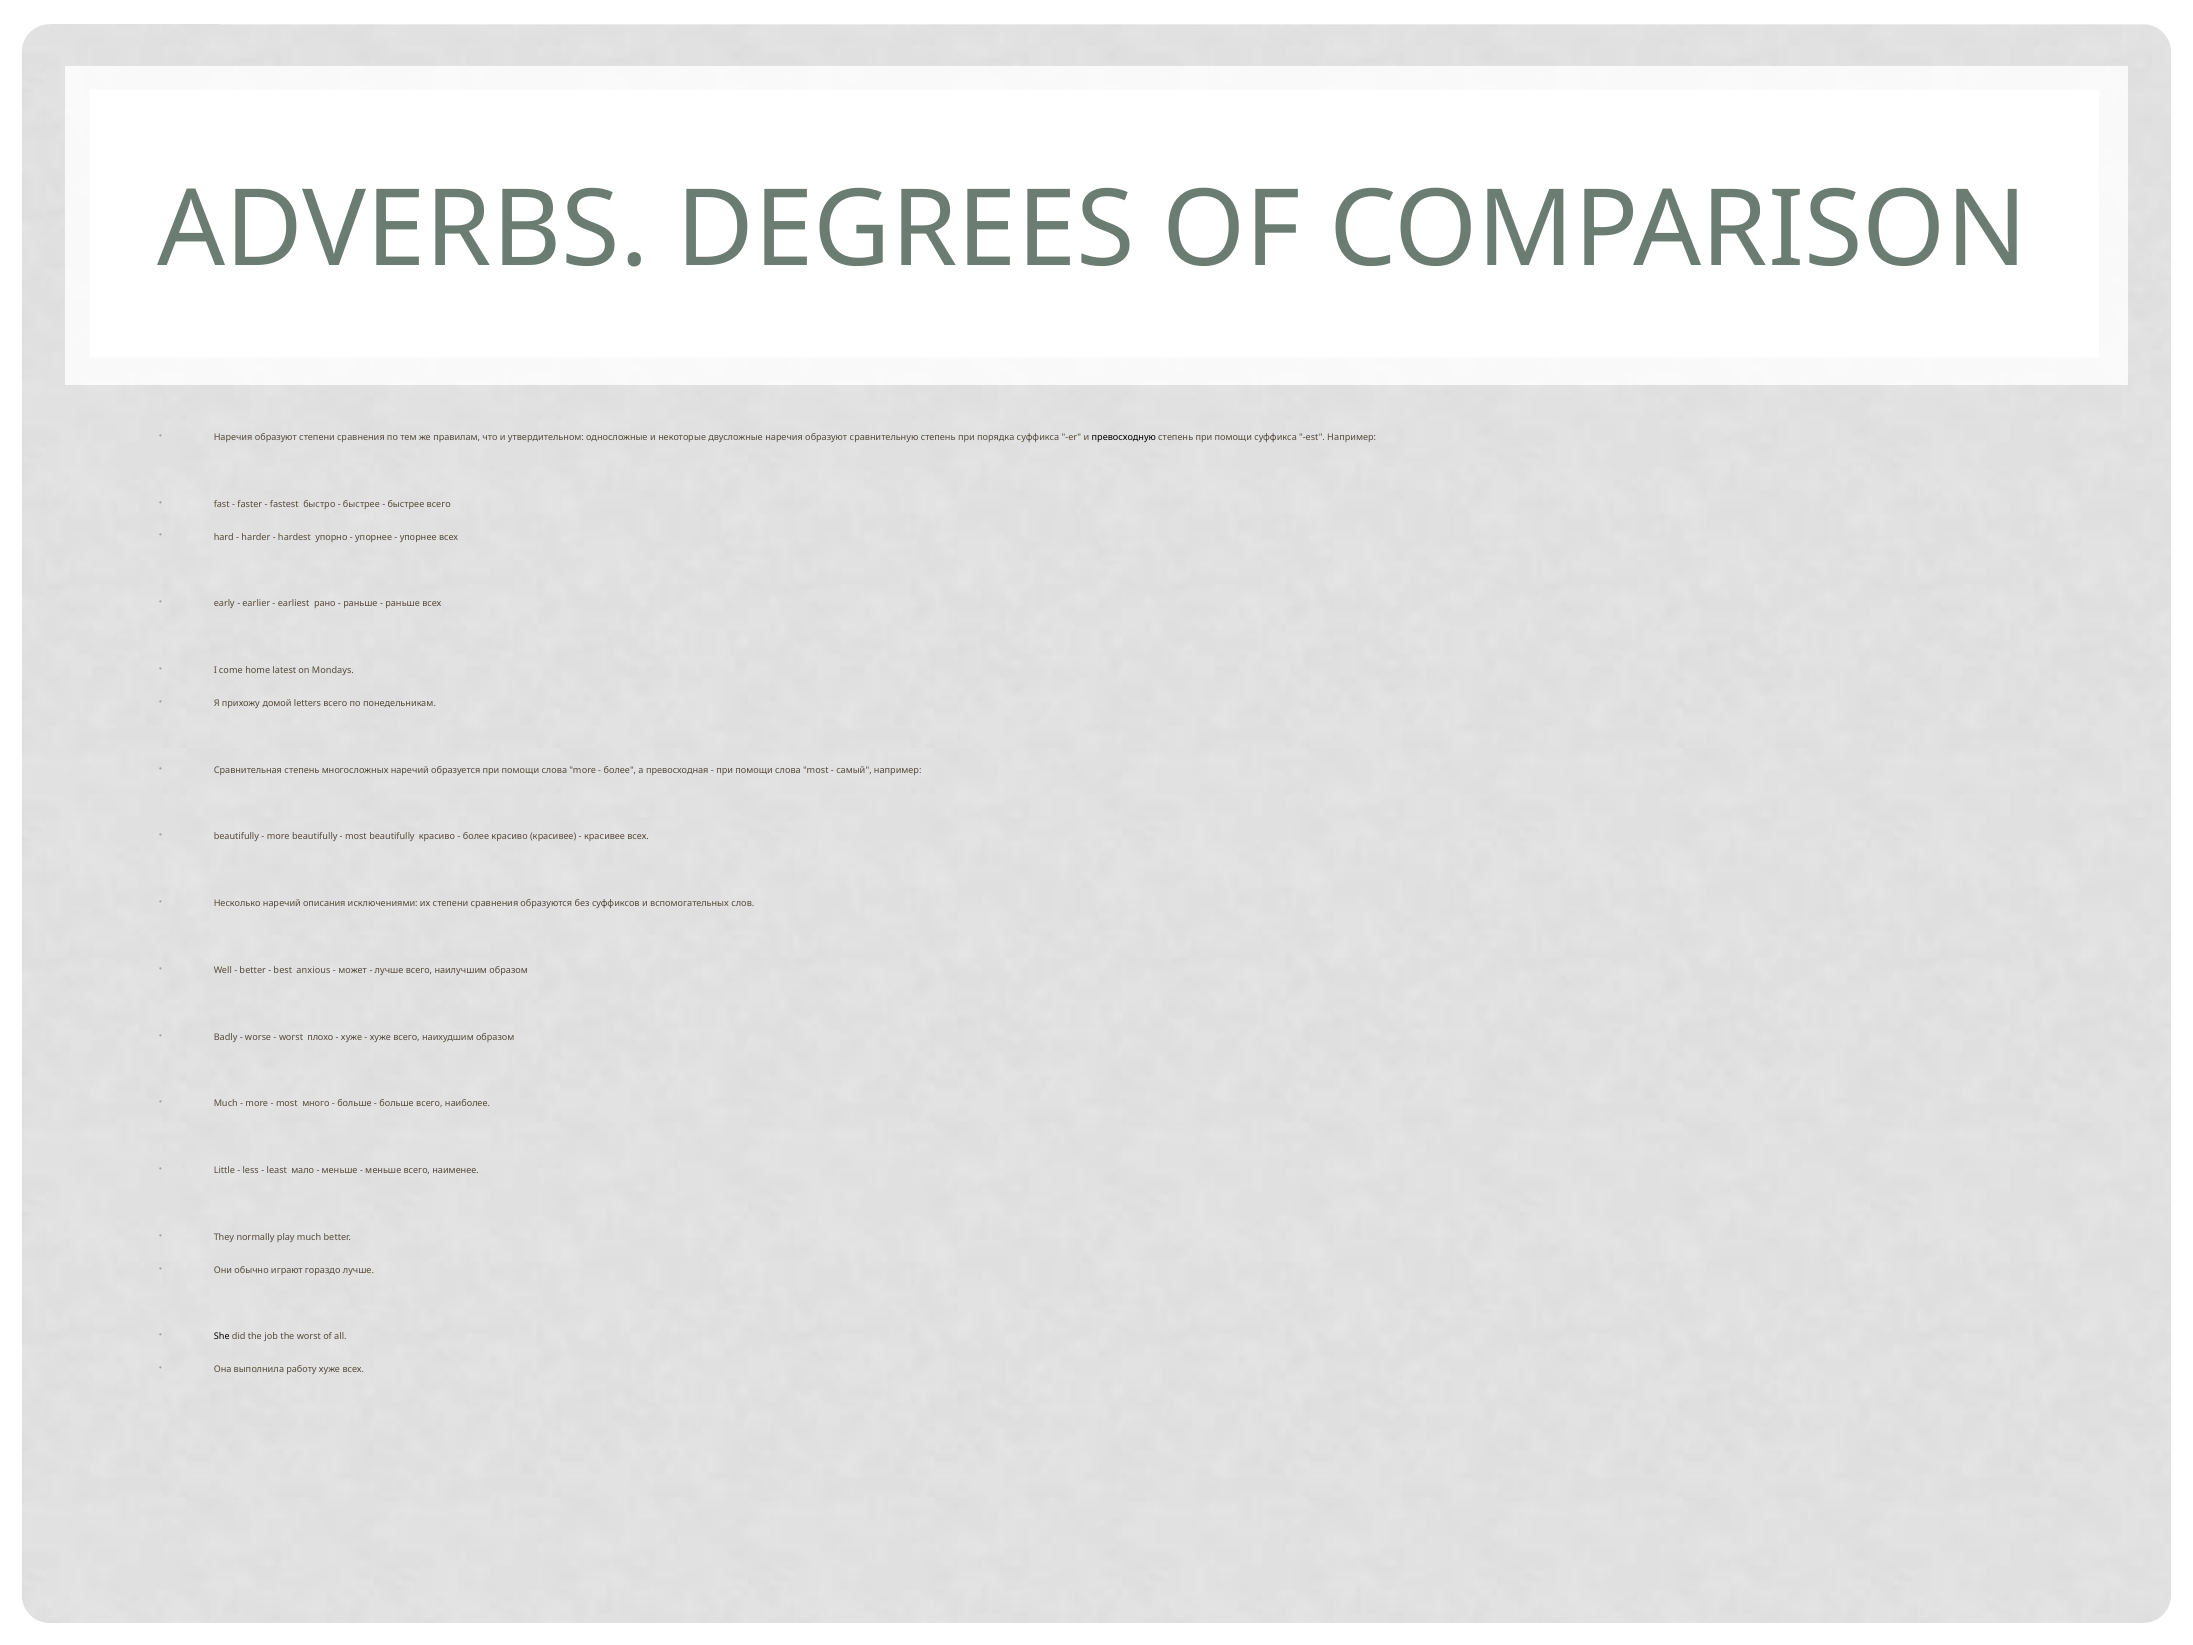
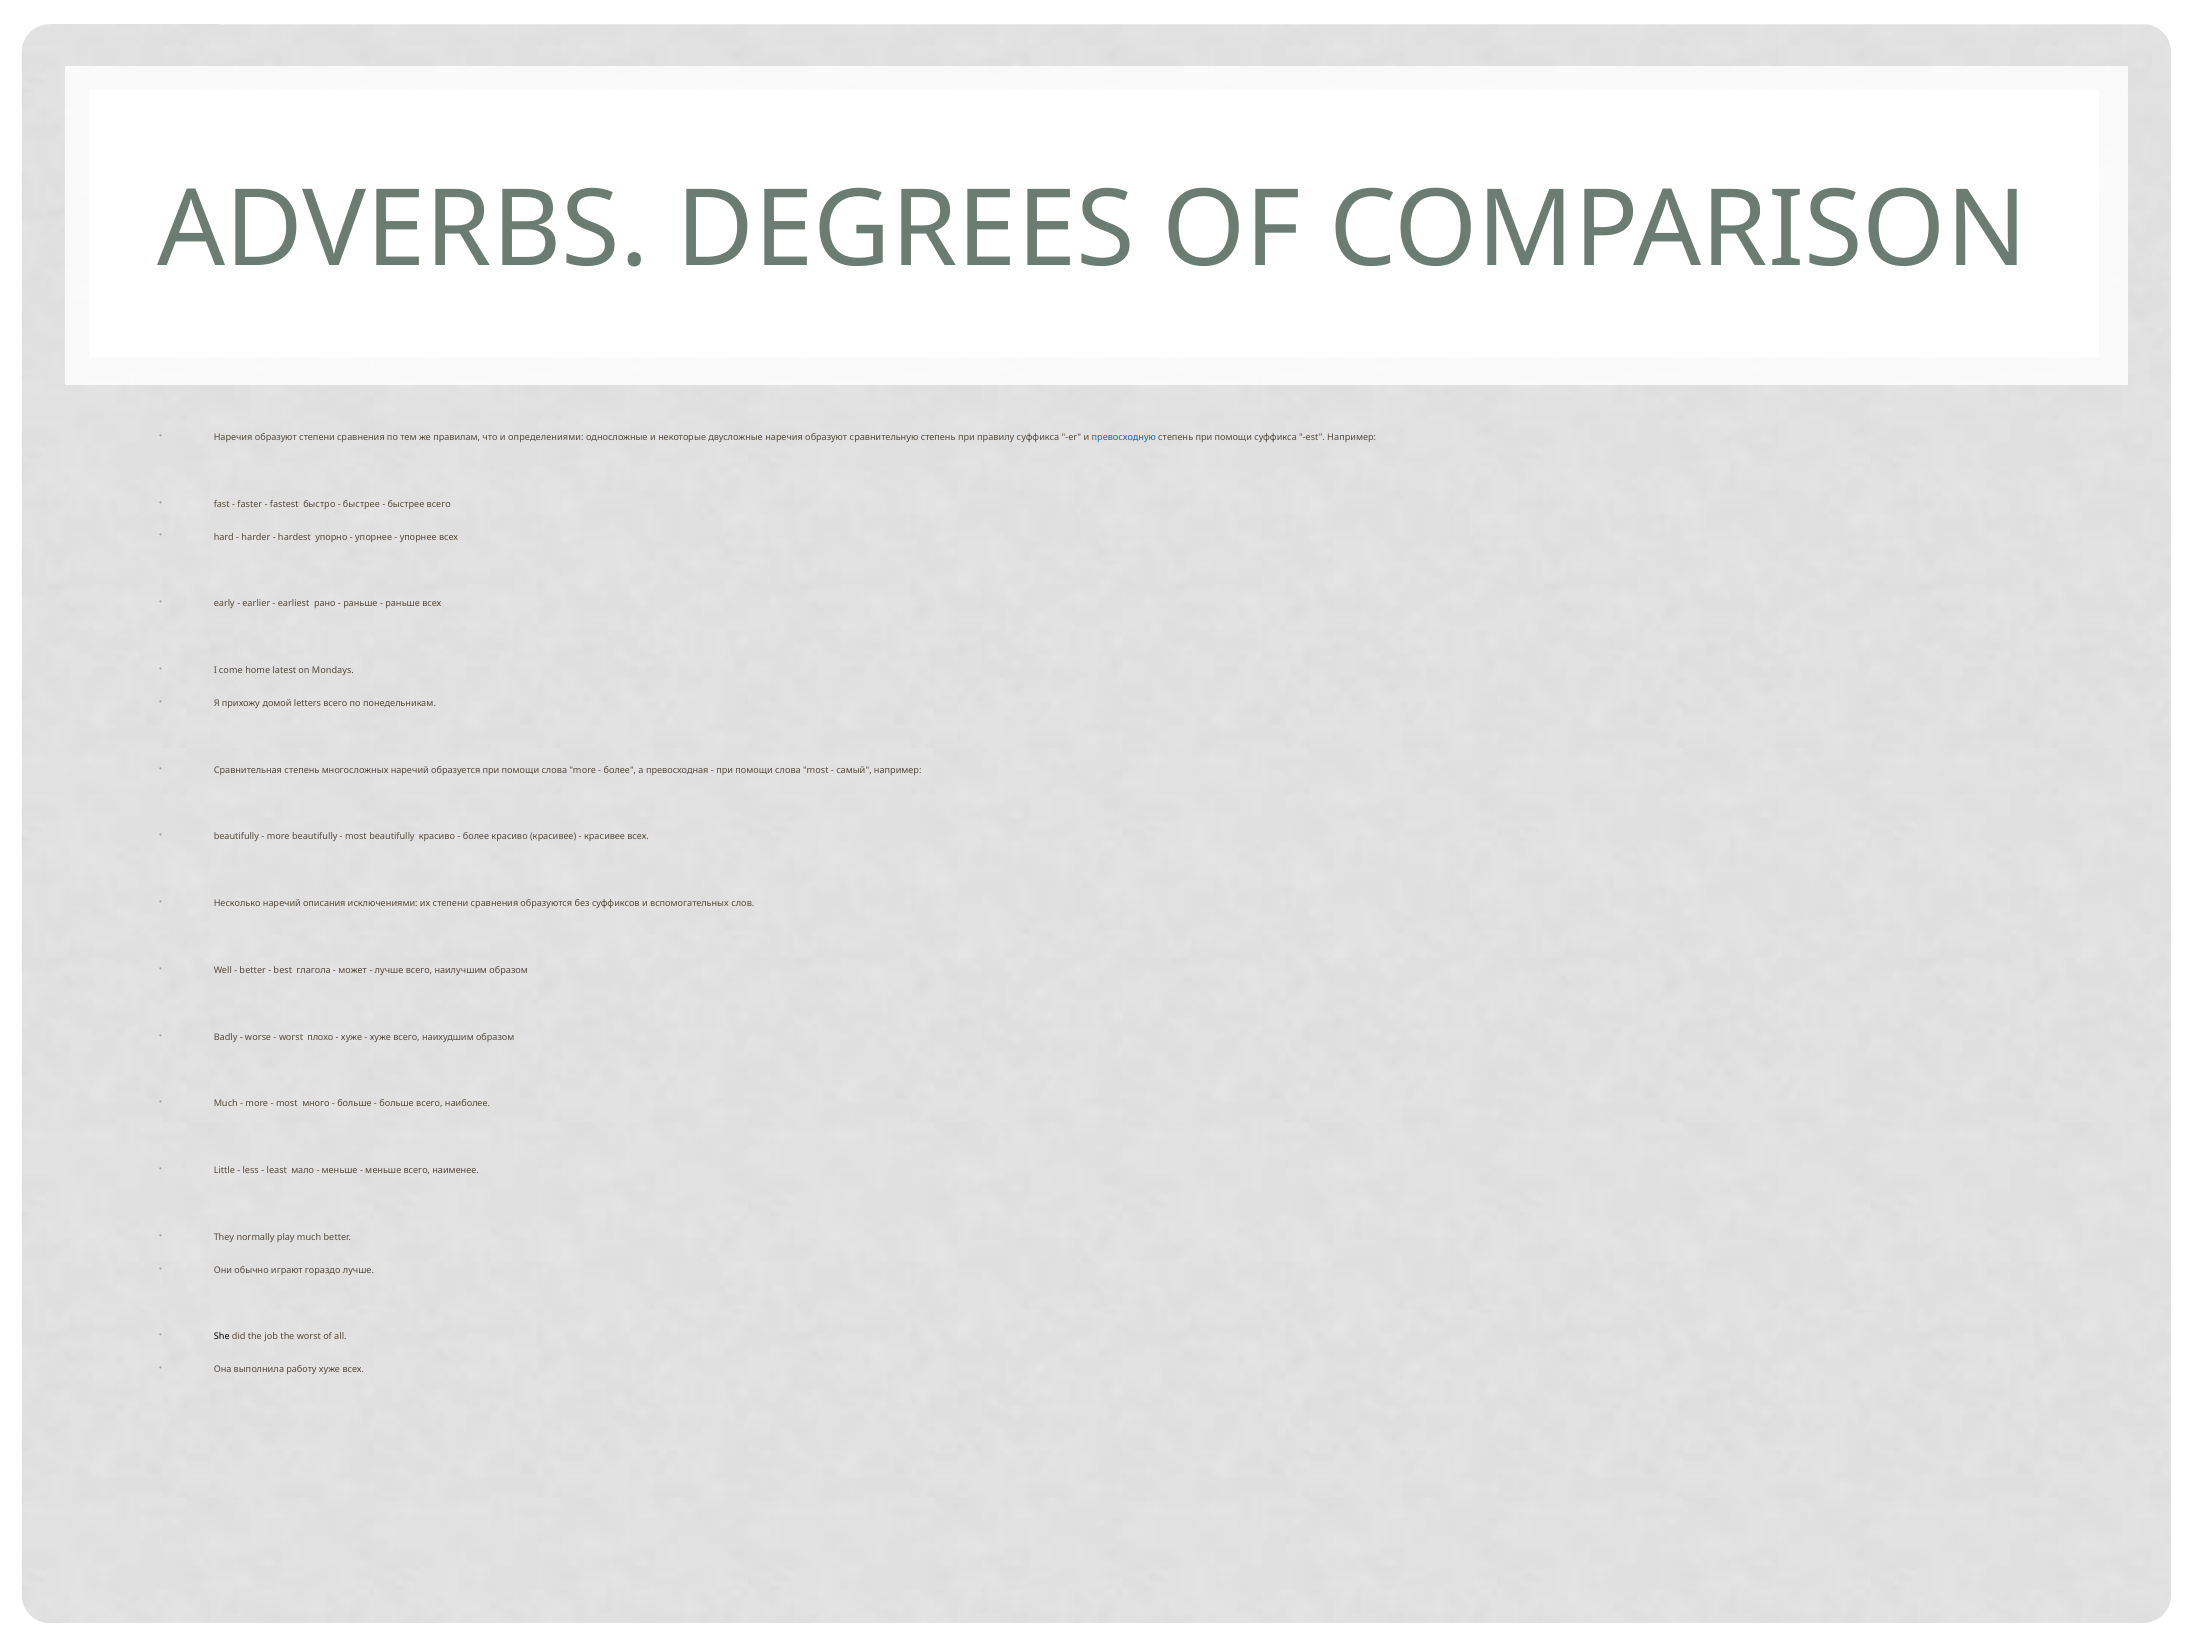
утвердительном: утвердительном -> определениями (546, 437)
порядка: порядка -> правилу (996, 437)
превосходную colour: black -> blue (1124, 437)
anxious: anxious -> глагола (314, 970)
